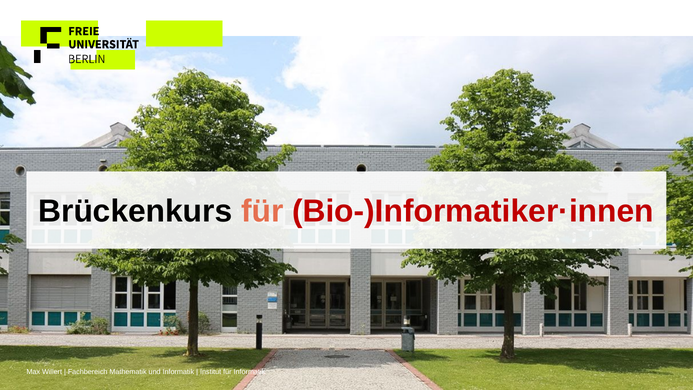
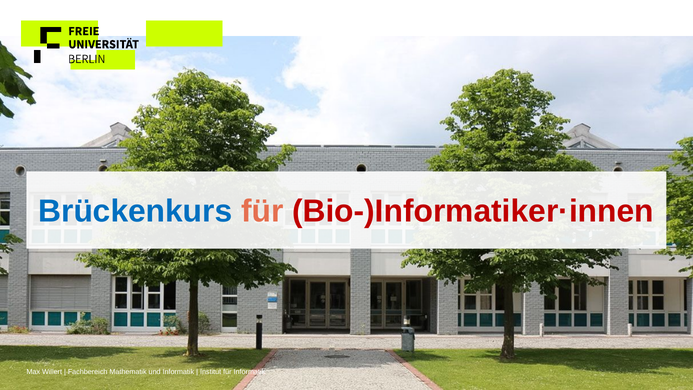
Brückenkurs colour: black -> blue (135, 211)
